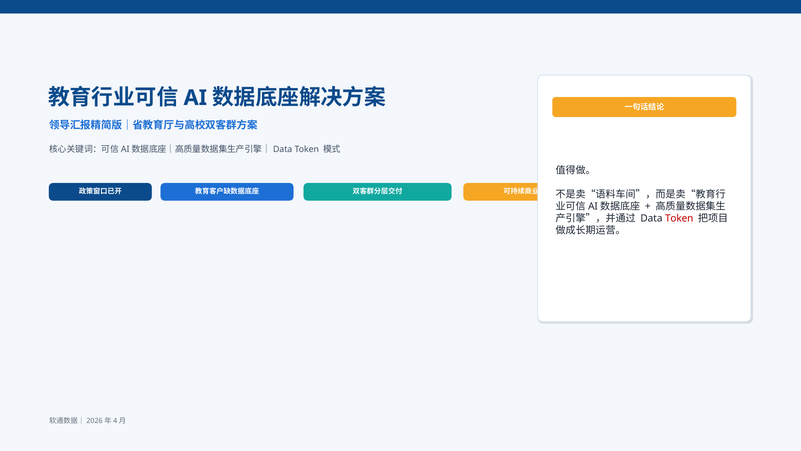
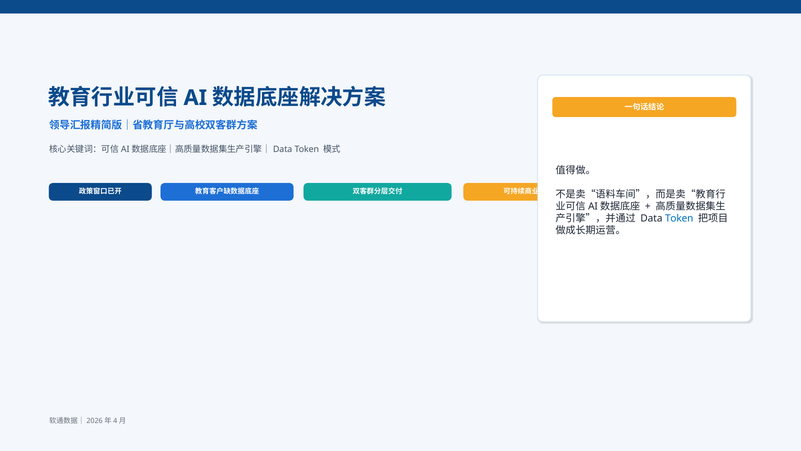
Token colour: red -> blue (679, 218)
